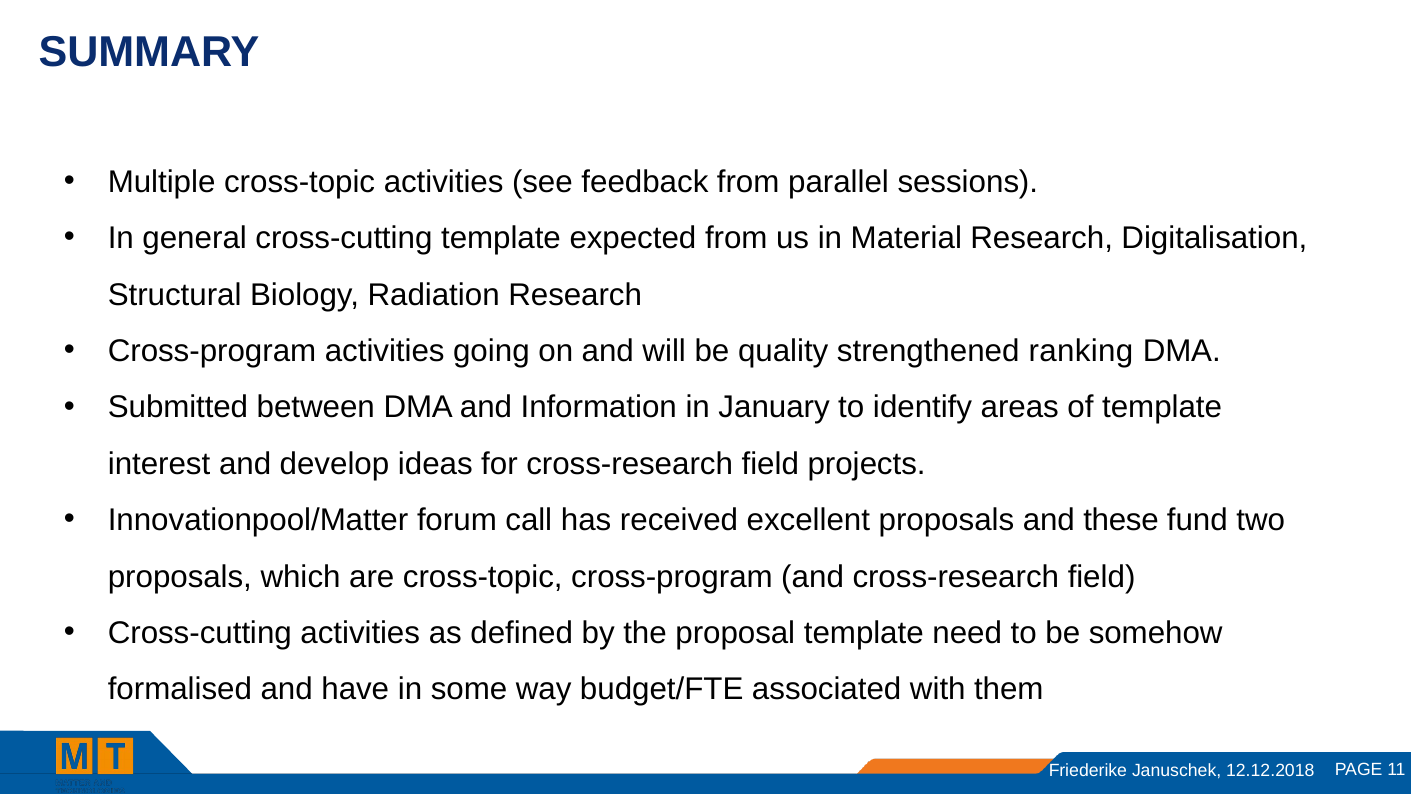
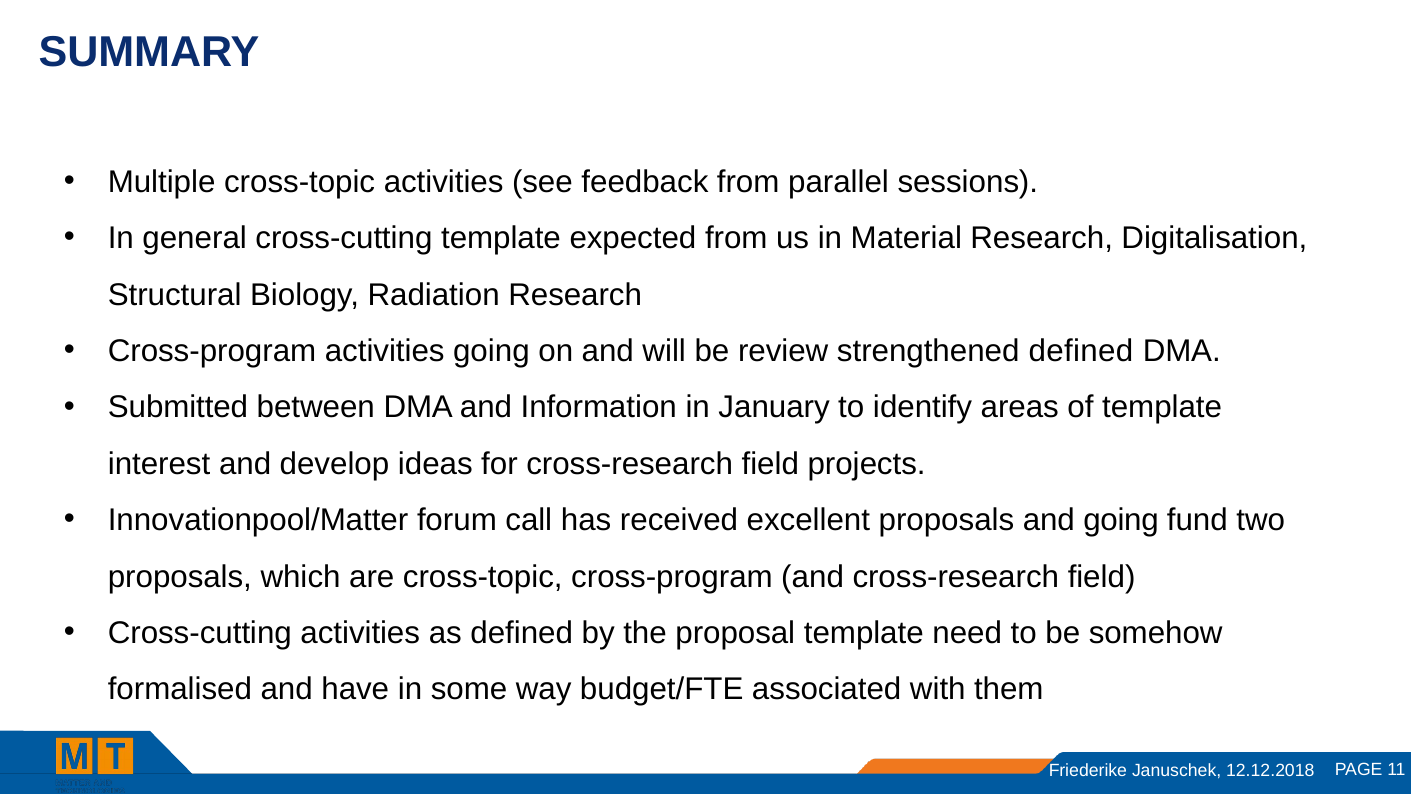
quality: quality -> review (783, 351)
strengthened ranking: ranking -> defined (1081, 351)
and these: these -> going (1121, 520)
